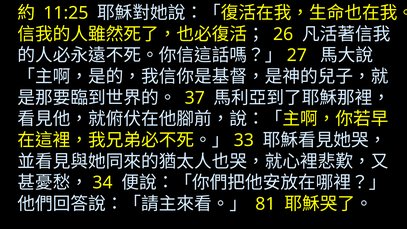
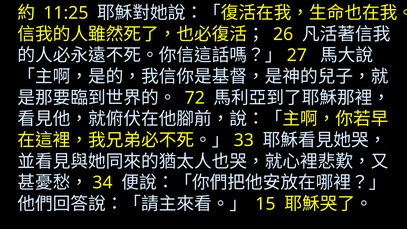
37: 37 -> 72 (195, 98)
81: 81 -> 15 (265, 204)
